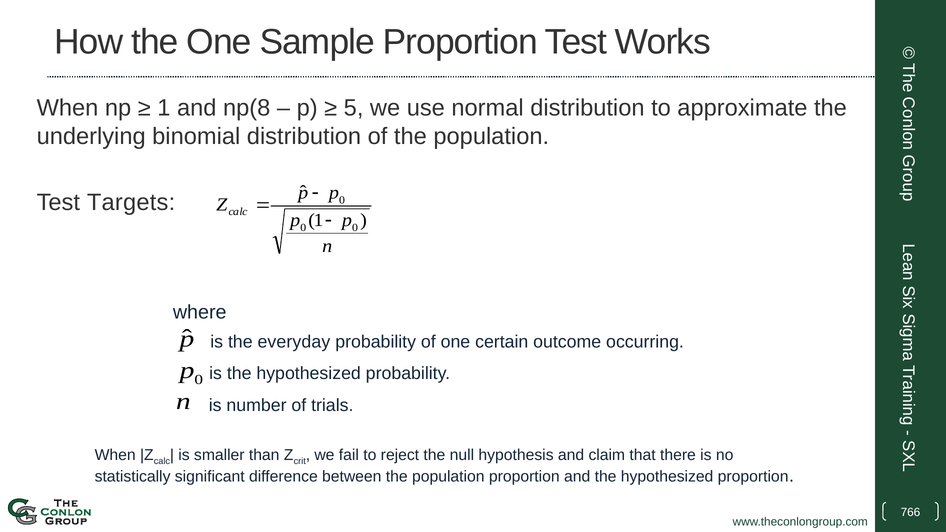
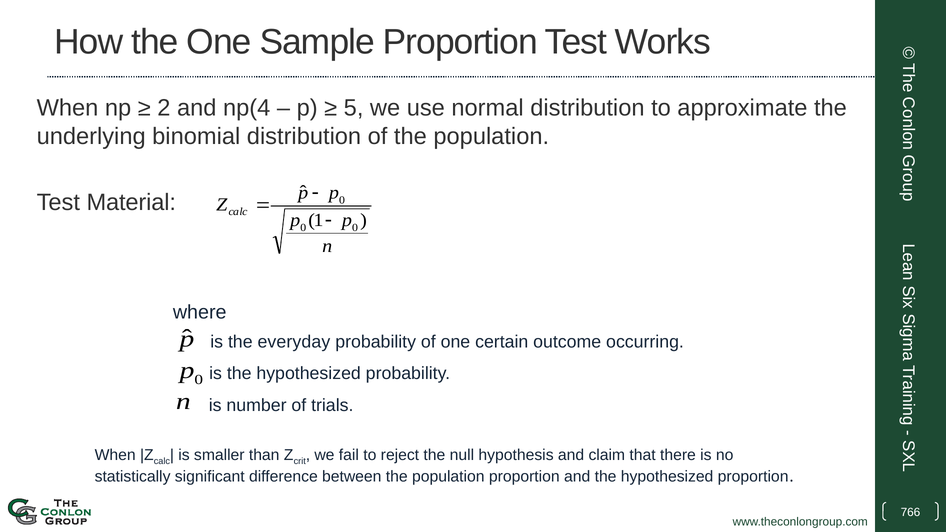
1: 1 -> 2 (164, 108)
np(8: np(8 -> np(4 (247, 108)
Targets: Targets -> Material (131, 203)
